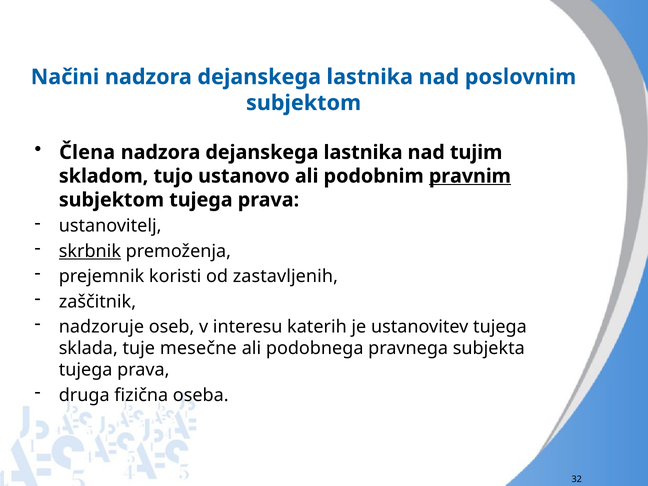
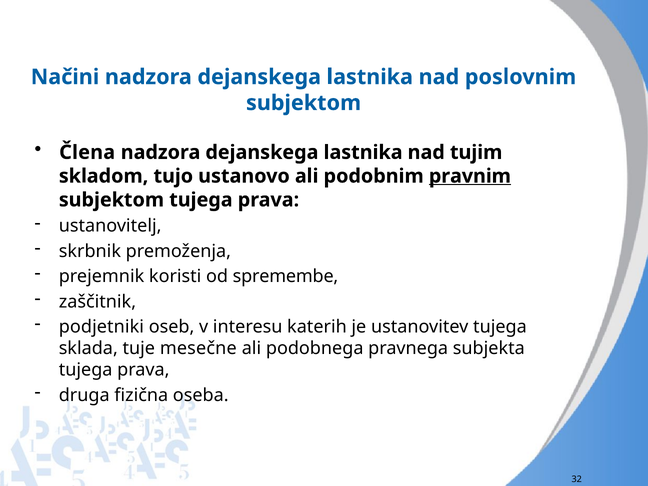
skrbnik underline: present -> none (90, 251)
zastavljenih: zastavljenih -> spremembe (286, 276)
nadzoruje: nadzoruje -> podjetniki (101, 327)
